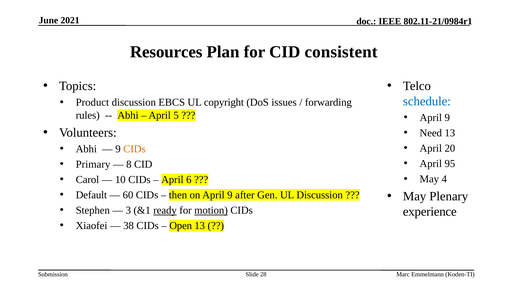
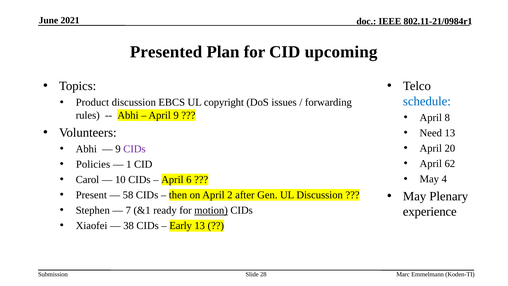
Resources: Resources -> Presented (166, 52)
consistent: consistent -> upcoming (341, 52)
April 5: 5 -> 9 (176, 115)
9: 9 -> 8 (447, 118)
CIDs colour: orange -> purple (134, 149)
95: 95 -> 62 (450, 164)
Primary: Primary -> Policies (93, 164)
8: 8 -> 1 (129, 164)
Default: Default -> Present (91, 195)
60: 60 -> 58 (128, 195)
on April 9: 9 -> 2 (230, 195)
3: 3 -> 7 (128, 210)
ready underline: present -> none (165, 210)
Open: Open -> Early (181, 226)
